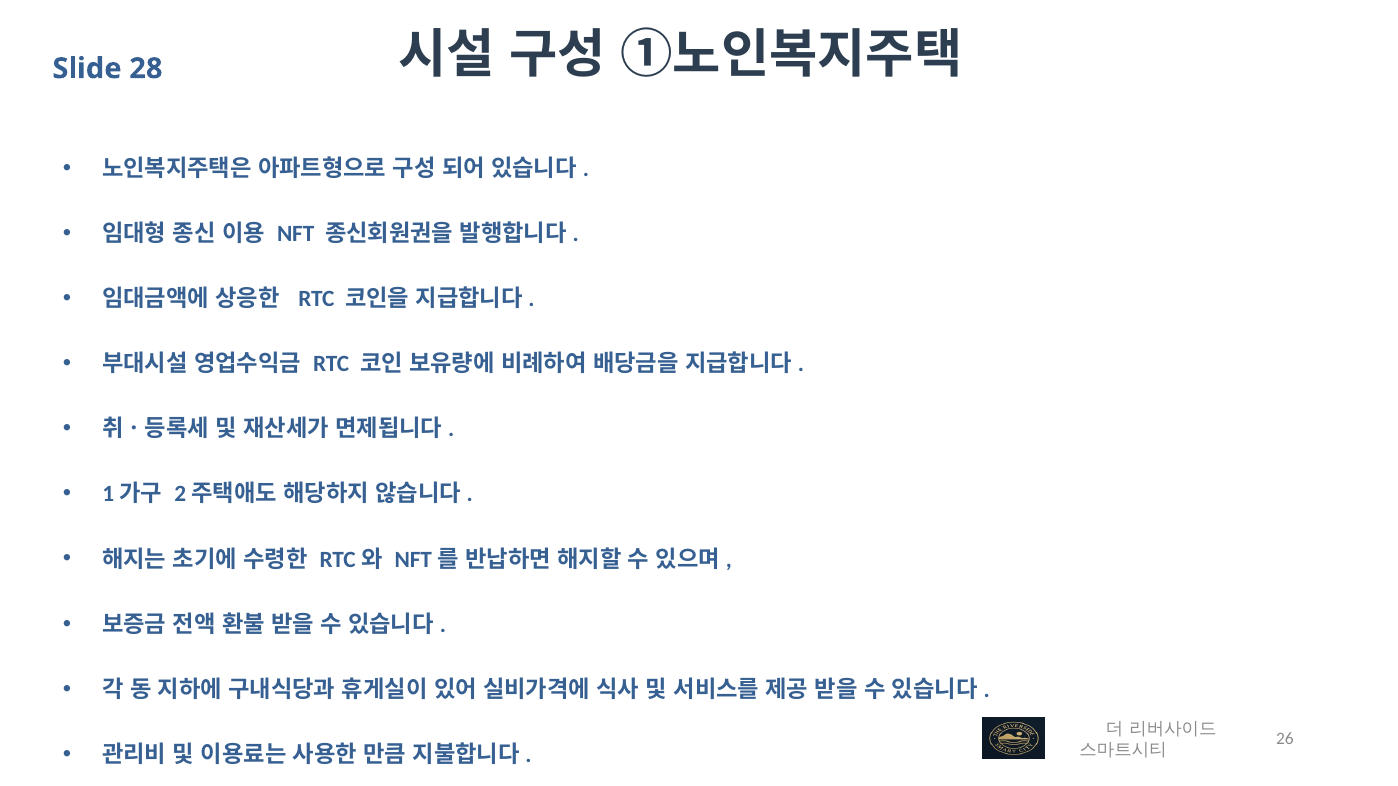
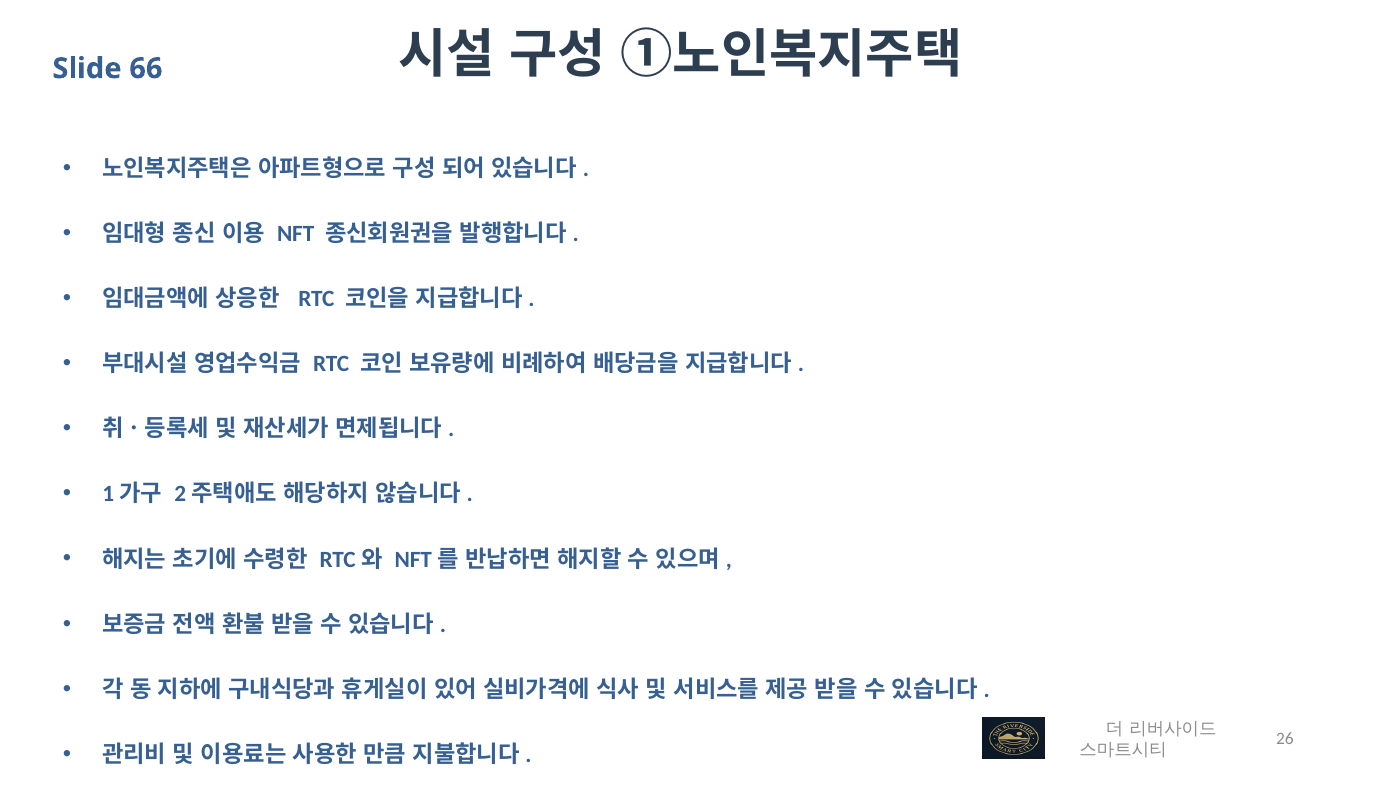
28: 28 -> 66 (146, 69)
